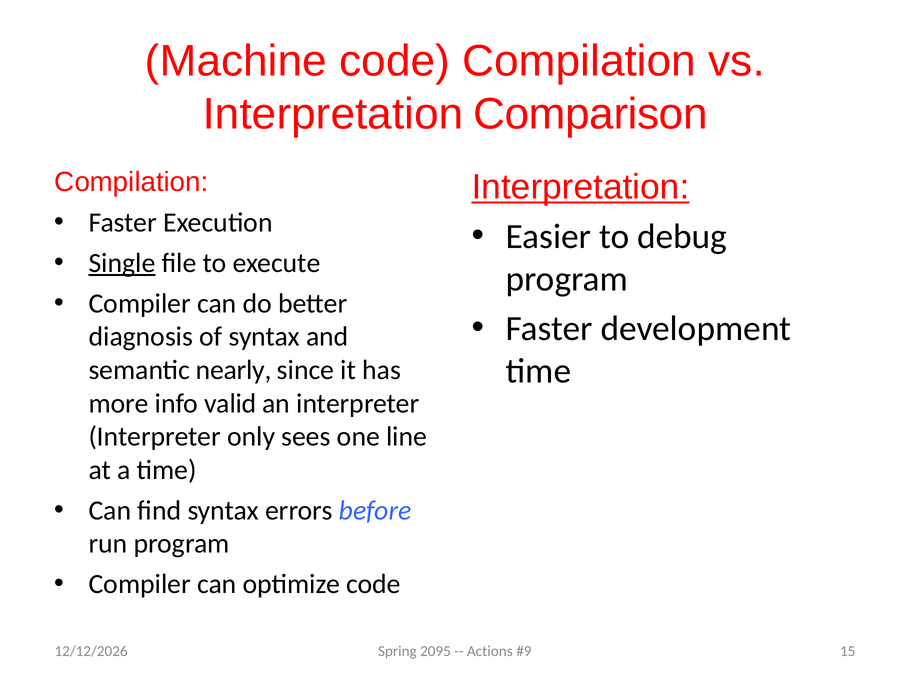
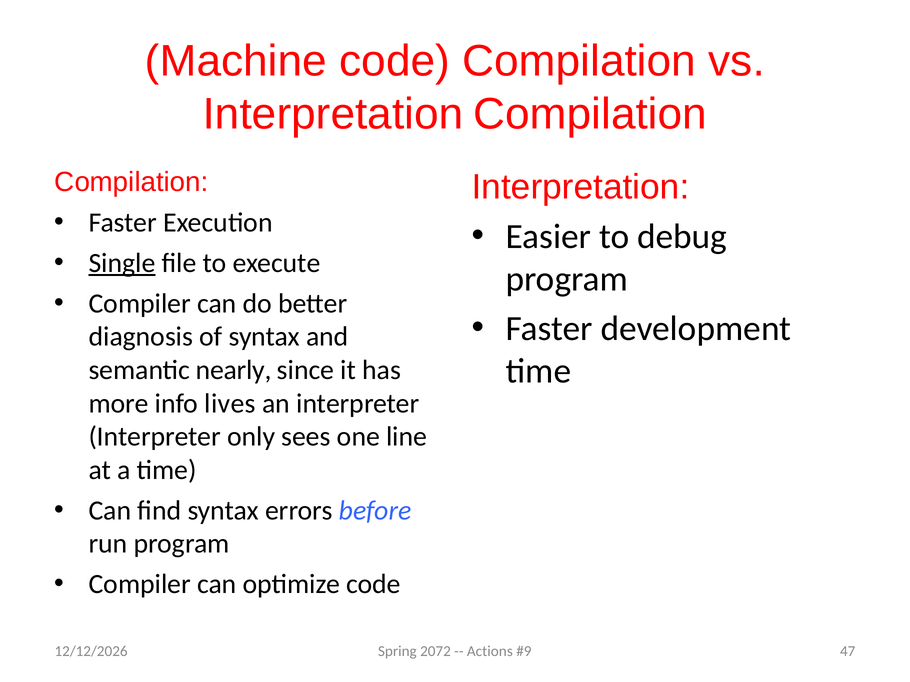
Interpretation Comparison: Comparison -> Compilation (590, 114)
Interpretation underline: present -> none (581, 187)
valid: valid -> lives (230, 404)
2095: 2095 -> 2072 (435, 652)
15: 15 -> 47 (848, 652)
